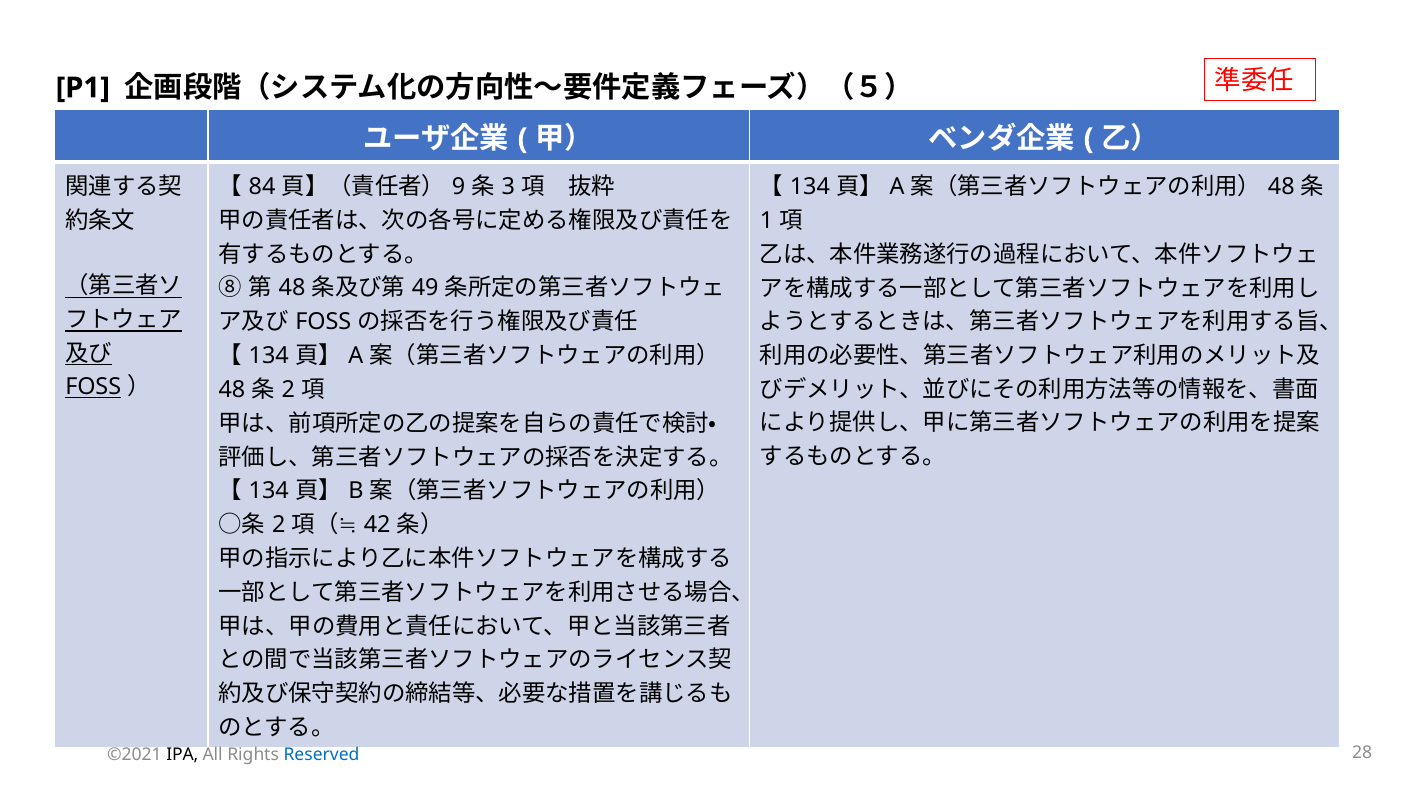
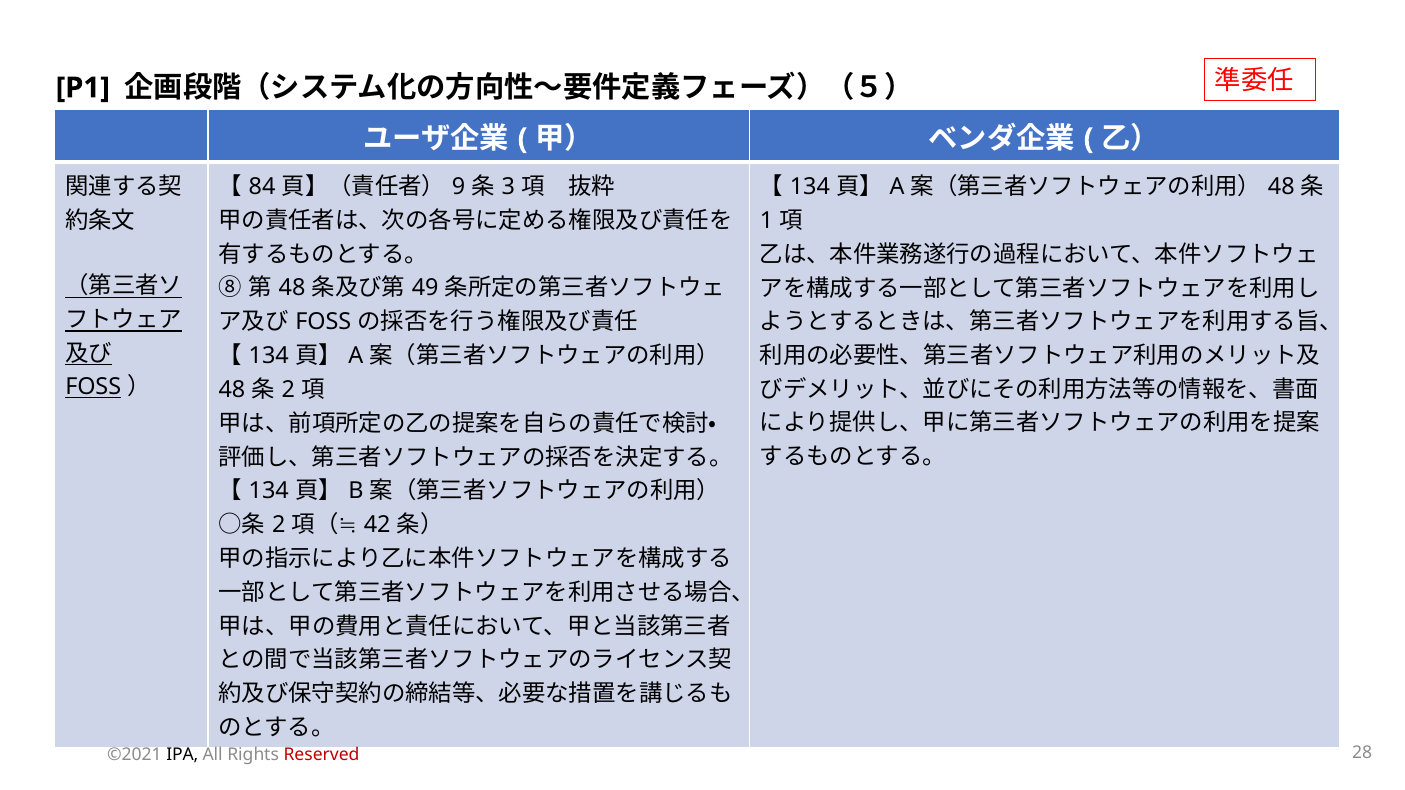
Reserved colour: blue -> red (322, 755)
